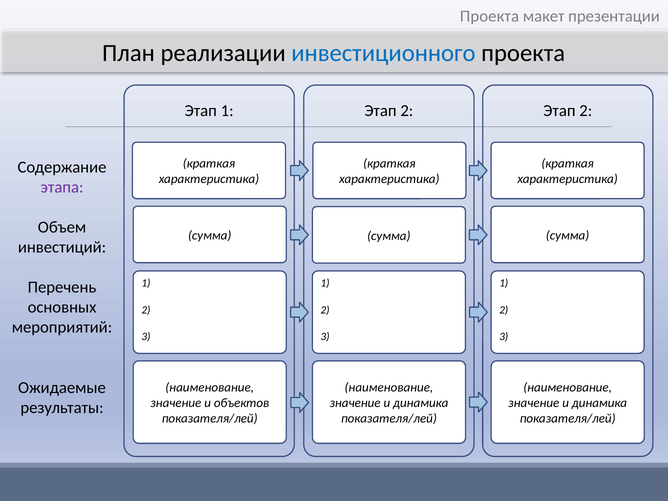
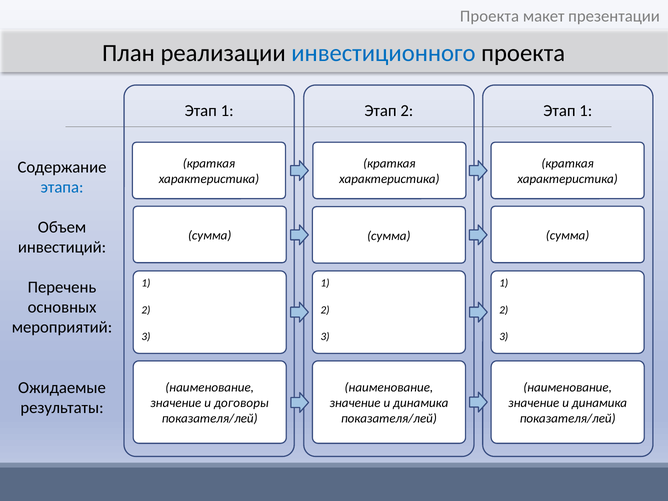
2 Этап 2: 2 -> 1 (586, 111)
этапа colour: purple -> blue (62, 187)
объектов: объектов -> договоры (241, 403)
